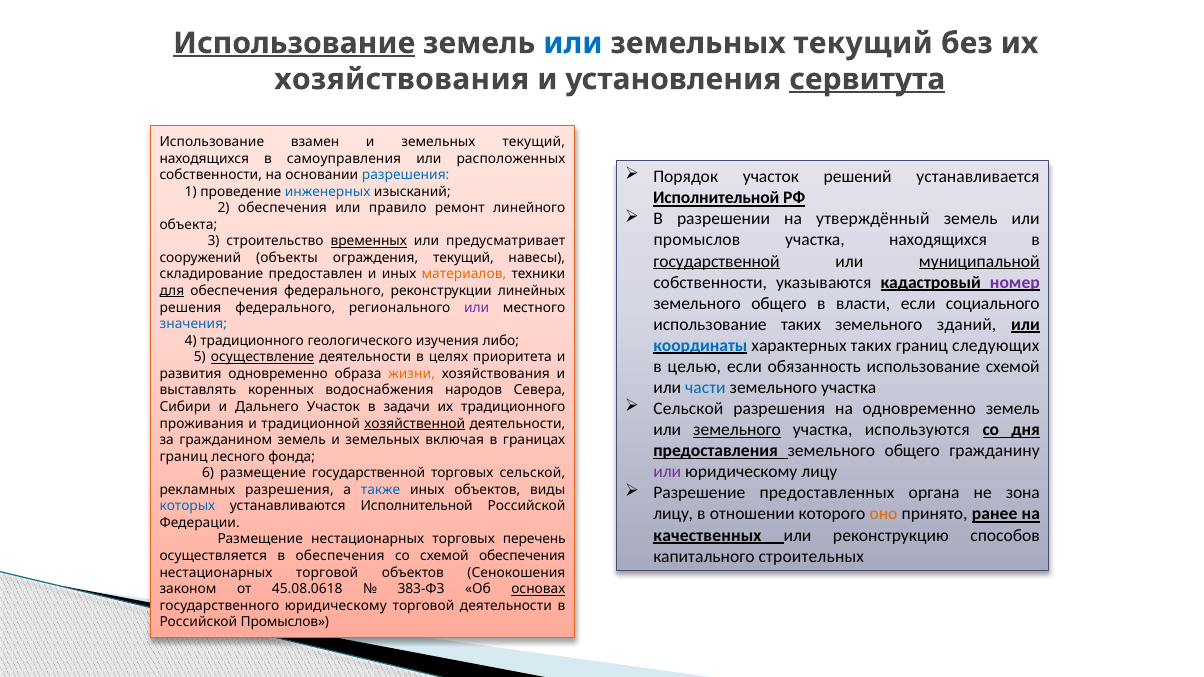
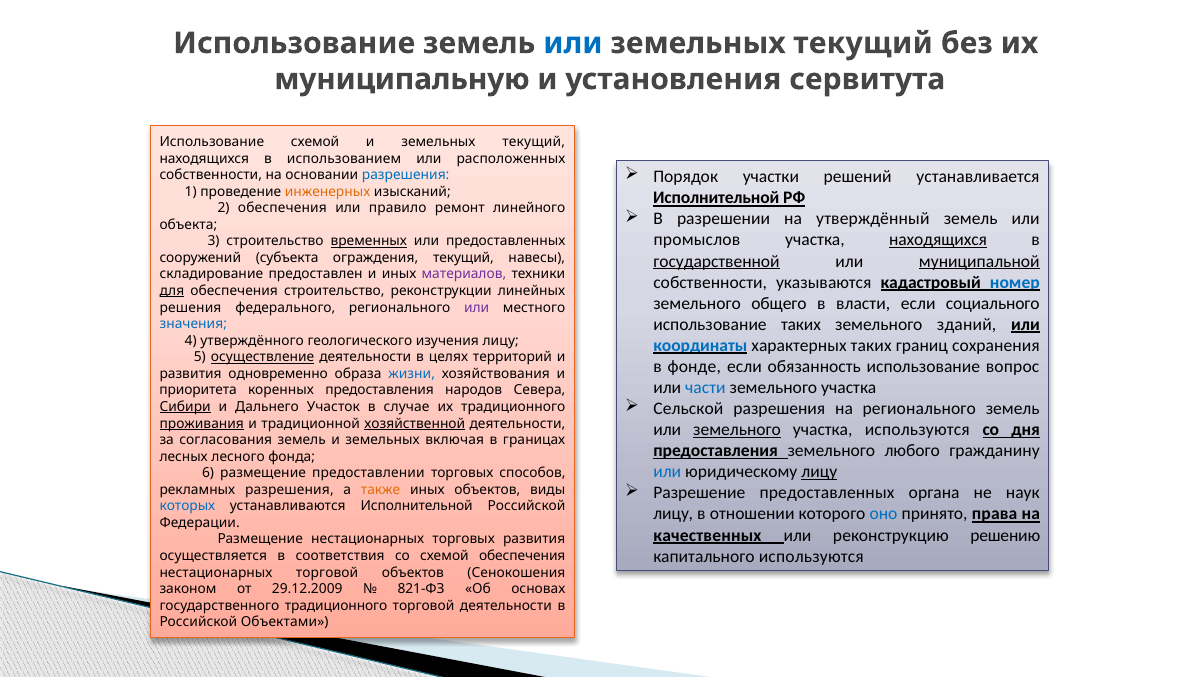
Использование underline: present -> none (294, 43)
хозяйствования: хозяйствования -> муниципальную (402, 79)
сервитута underline: present -> none (867, 79)
Использование взамен: взамен -> схемой (315, 142)
самоуправления: самоуправления -> использованием (344, 159)
Порядок участок: участок -> участки (771, 177)
инженерных colour: blue -> orange (328, 192)
находящихся underline: none -> present (938, 240)
или предусматривает: предусматривает -> предоставленных (506, 241)
объекты: объекты -> субъекта (287, 258)
материалов colour: orange -> purple (464, 275)
номер colour: purple -> blue (1015, 282)
обеспечения федерального: федерального -> строительство (334, 291)
4 традиционного: традиционного -> утверждённого (252, 341)
изучения либо: либо -> лицу (501, 341)
следующих: следующих -> сохранения (996, 346)
приоритета: приоритета -> территорий (512, 357)
целью: целью -> фонде (694, 367)
использование схемой: схемой -> вопрос (1013, 367)
жизни colour: orange -> blue (412, 374)
выставлять: выставлять -> приоритета (198, 390)
коренных водоснабжения: водоснабжения -> предоставления (380, 390)
на одновременно: одновременно -> регионального (919, 409)
Сибири underline: none -> present (185, 407)
задачи: задачи -> случае (407, 407)
проживания underline: none -> present (202, 424)
гражданином: гражданином -> согласования (226, 440)
предоставления земельного общего: общего -> любого (912, 451)
границ: границ -> лесных (184, 457)
или colour: purple -> blue (667, 472)
лицу underline: none -> present (819, 472)
размещение государственной: государственной -> предоставлении (368, 473)
торговых сельской: сельской -> способов (532, 473)
зона: зона -> наук (1023, 493)
также colour: blue -> orange (381, 490)
оно colour: orange -> blue (884, 514)
ранее: ранее -> права (995, 514)
способов: способов -> решению (1005, 535)
торговых перечень: перечень -> развития (534, 540)
капитального строительных: строительных -> используются (811, 557)
в обеспечения: обеспечения -> соответствия (340, 556)
45.08.0618: 45.08.0618 -> 29.12.2009 (307, 589)
383-ФЗ: 383-ФЗ -> 821-ФЗ (421, 589)
основах underline: present -> none (538, 589)
государственного юридическому: юридическому -> традиционного (336, 606)
Российской Промыслов: Промыслов -> Объектами (285, 622)
